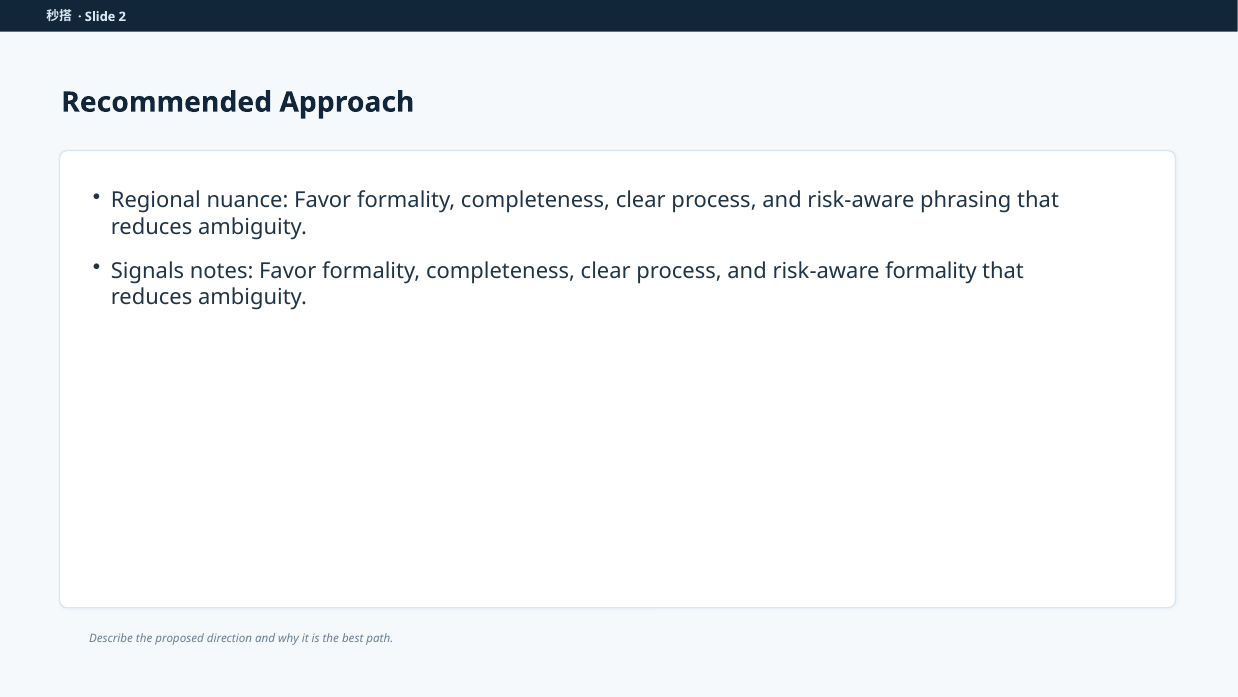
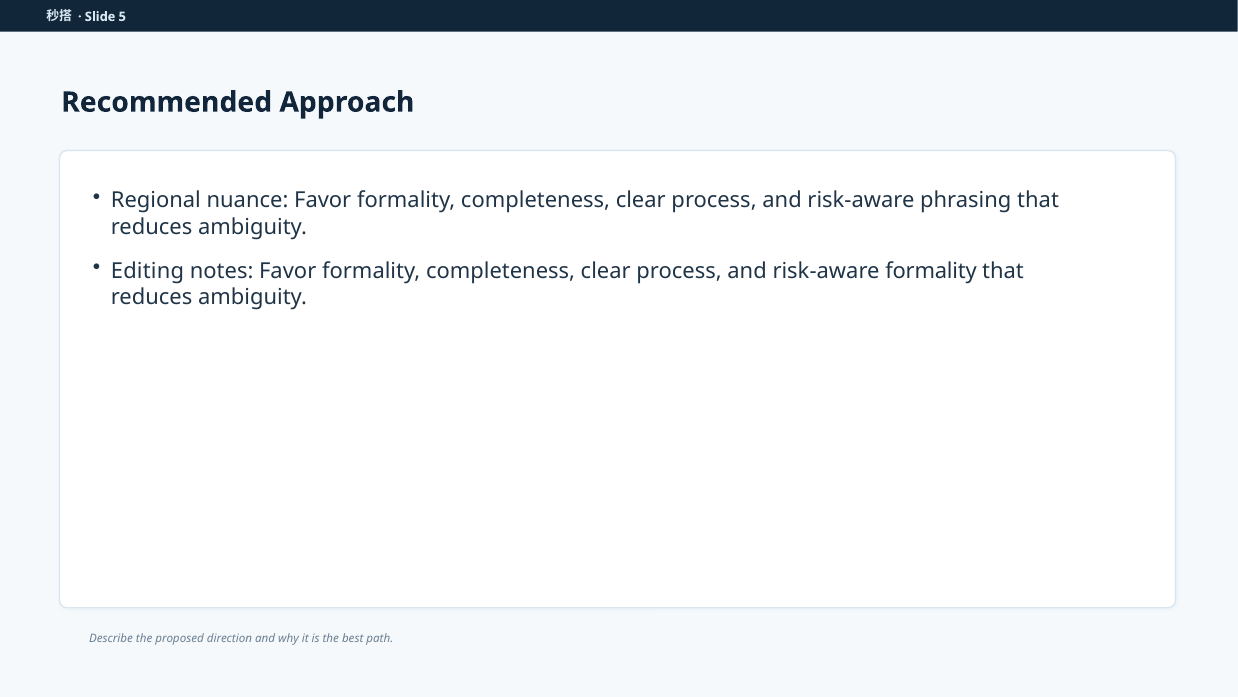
2: 2 -> 5 (122, 17)
Signals: Signals -> Editing (147, 271)
